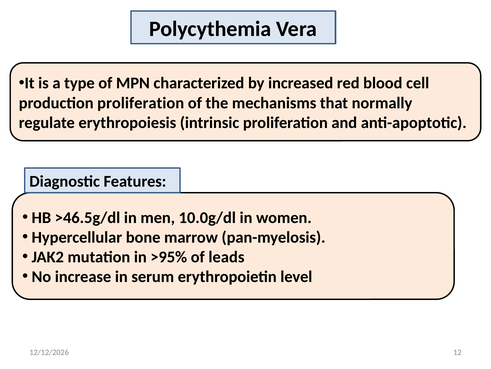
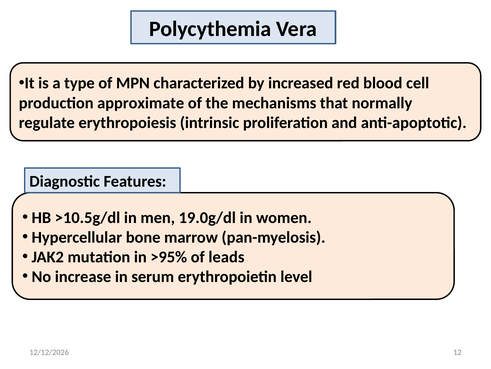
production proliferation: proliferation -> approximate (141, 103)
>46.5g/dl: >46.5g/dl -> >10.5g/dl (88, 217)
10.0g/dl: 10.0g/dl -> 19.0g/dl (207, 217)
